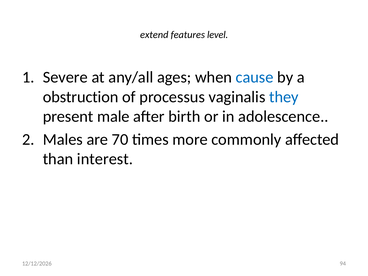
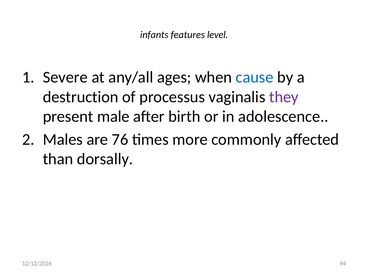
extend: extend -> infants (154, 35)
obstruction: obstruction -> destruction (81, 97)
they colour: blue -> purple (284, 97)
70: 70 -> 76 (120, 139)
interest: interest -> dorsally (105, 159)
